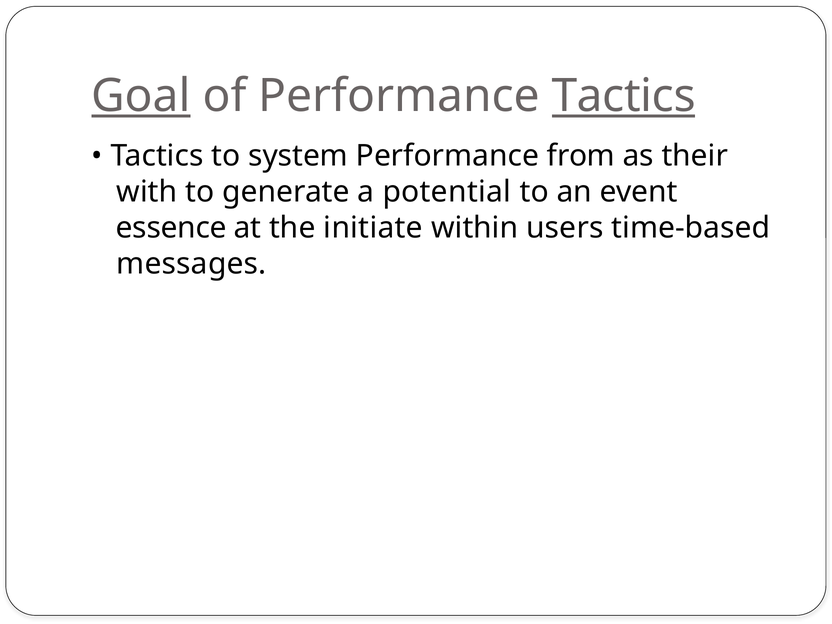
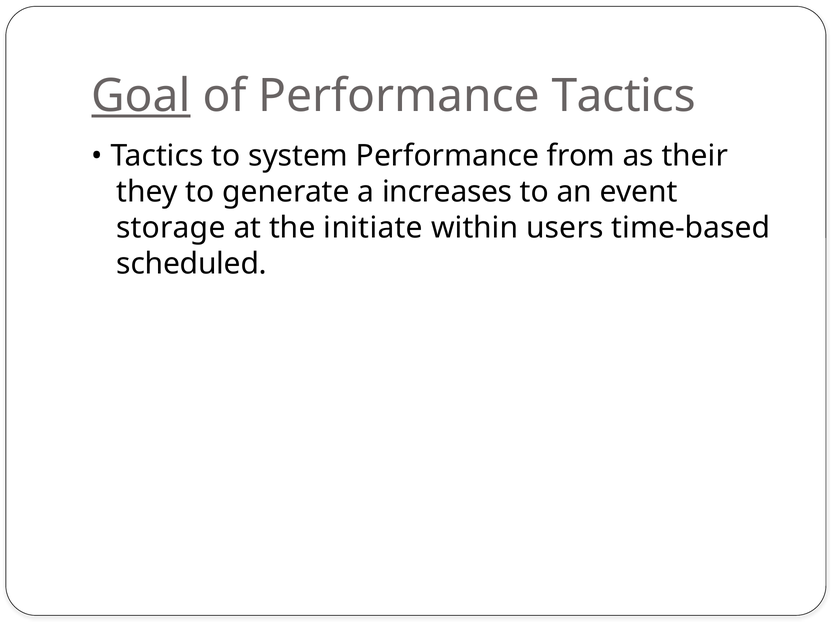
Tactics underline: present -> none (624, 96)
with: with -> they (147, 192)
potential: potential -> increases (447, 192)
essence: essence -> storage (171, 228)
messages: messages -> scheduled (192, 264)
